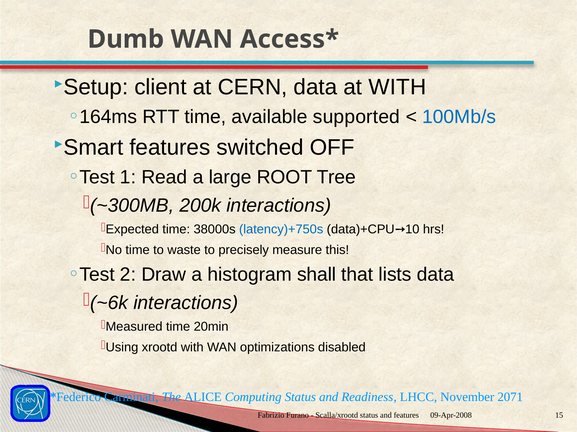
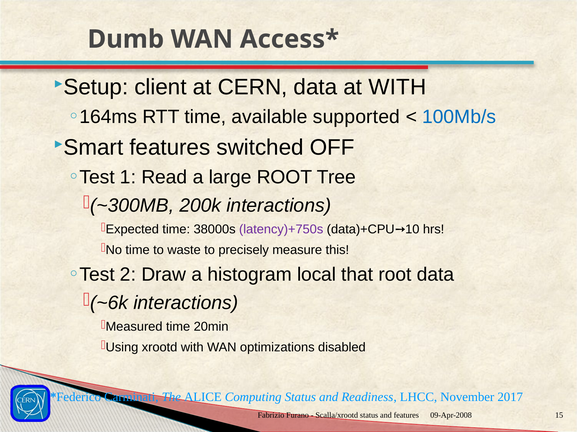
latency)+750s colour: blue -> purple (281, 230)
shall: shall -> local (317, 275)
that lists: lists -> root (395, 275)
2071: 2071 -> 2017 (510, 398)
